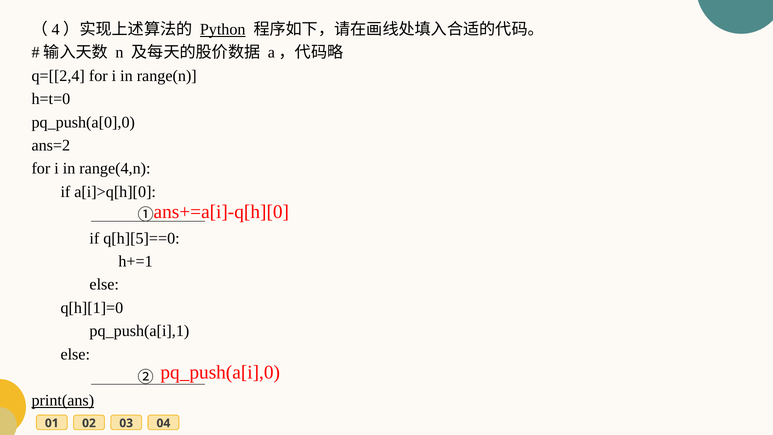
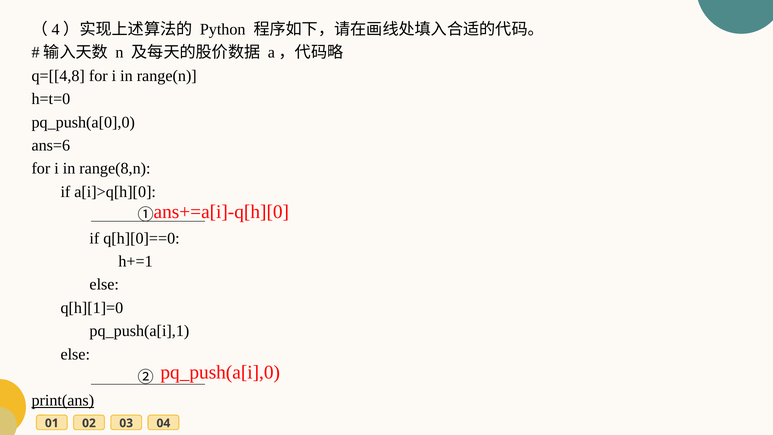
Python underline: present -> none (223, 29)
q=[[2,4: q=[[2,4 -> q=[[4,8 (58, 76)
ans=2: ans=2 -> ans=6 (51, 145)
range(4,n: range(4,n -> range(8,n (115, 169)
q[h][5]==0: q[h][5]==0 -> q[h][0]==0 (141, 238)
